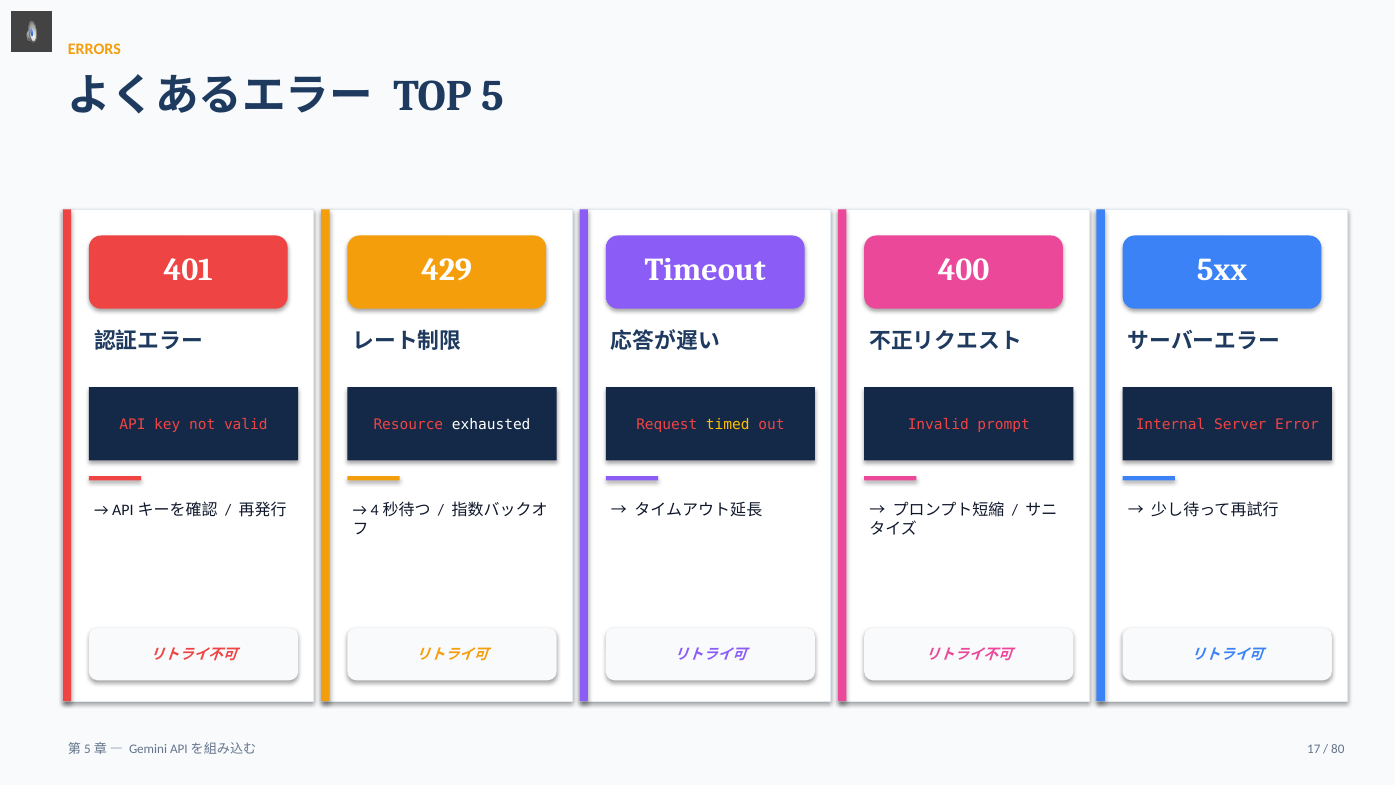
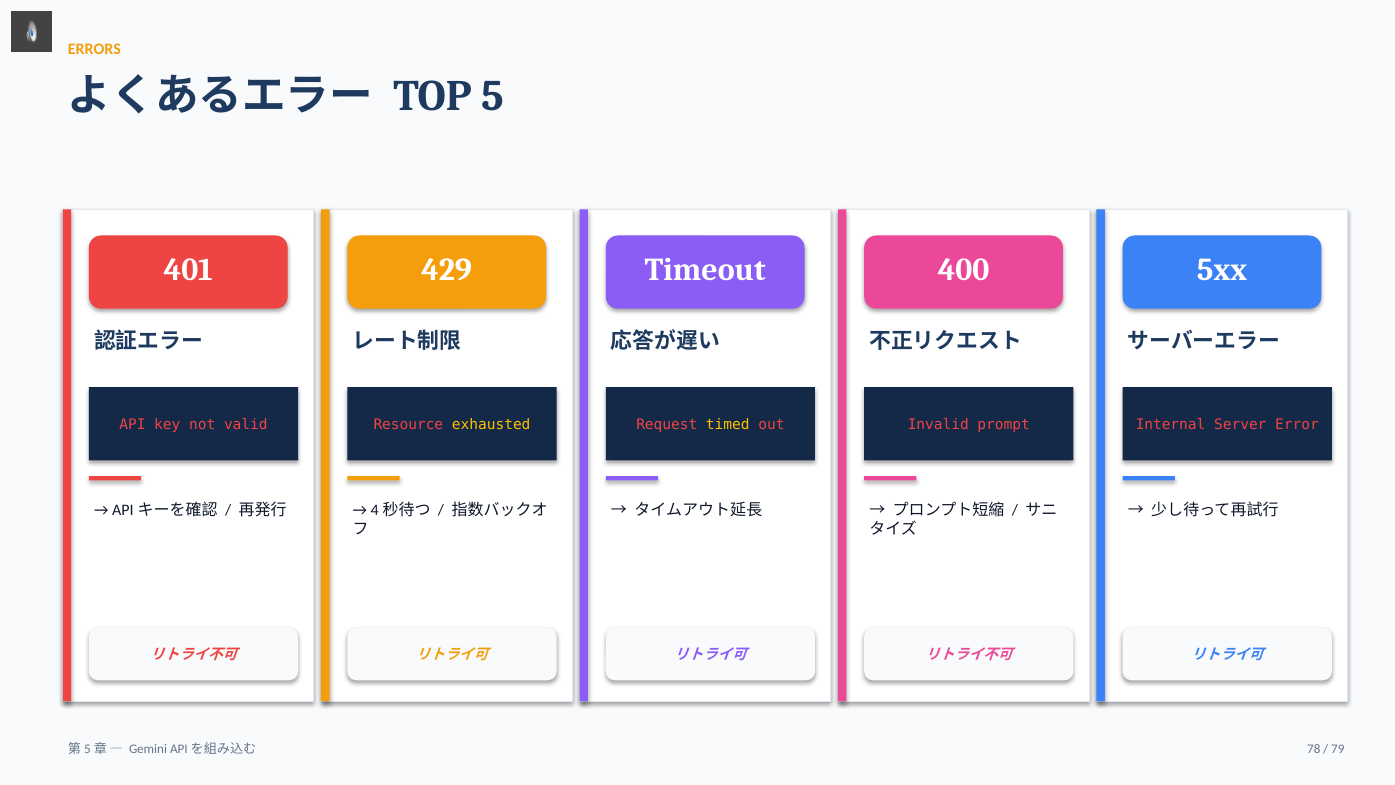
exhausted colour: white -> yellow (491, 425)
17: 17 -> 78 (1314, 748)
80: 80 -> 79 (1338, 748)
